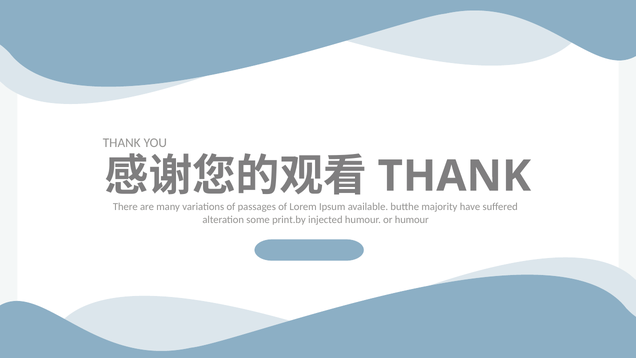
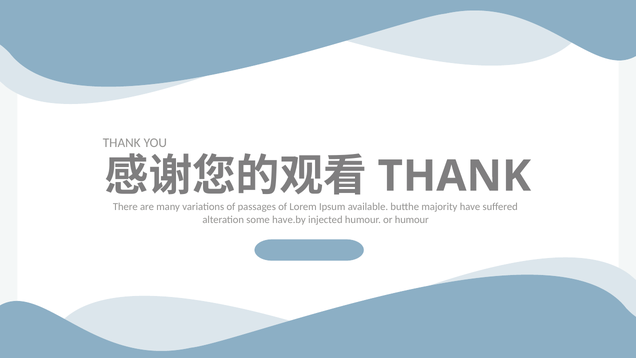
print.by: print.by -> have.by (289, 220)
